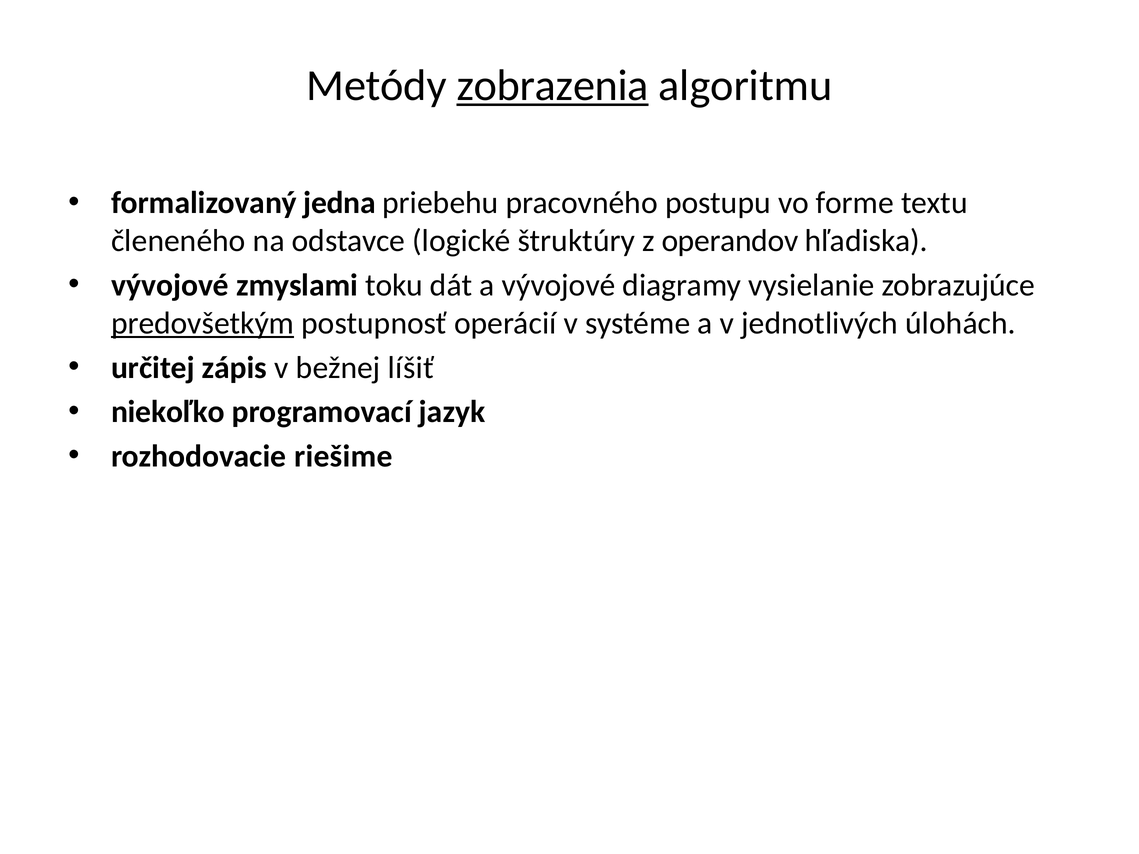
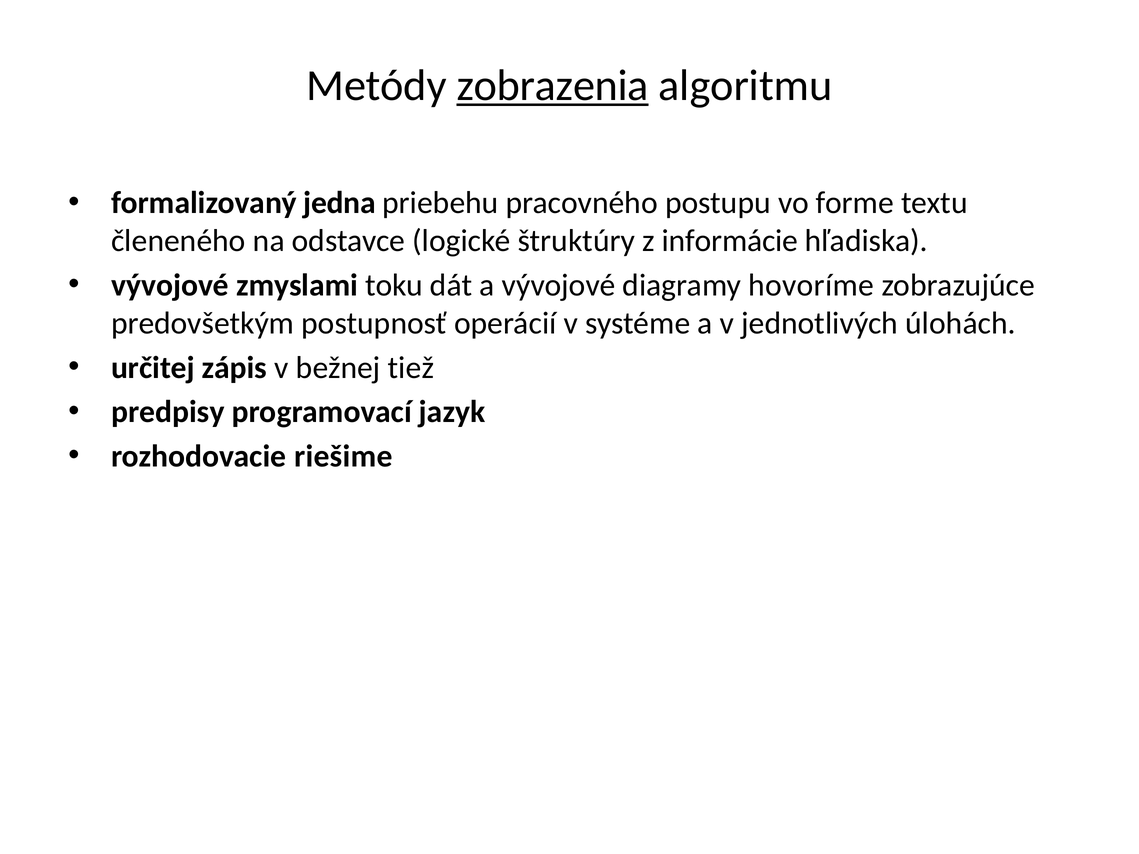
operandov: operandov -> informácie (730, 241)
vysielanie: vysielanie -> hovoríme (811, 285)
predovšetkým underline: present -> none (203, 323)
líšiť: líšiť -> tiež (411, 368)
niekoľko: niekoľko -> predpisy (168, 412)
